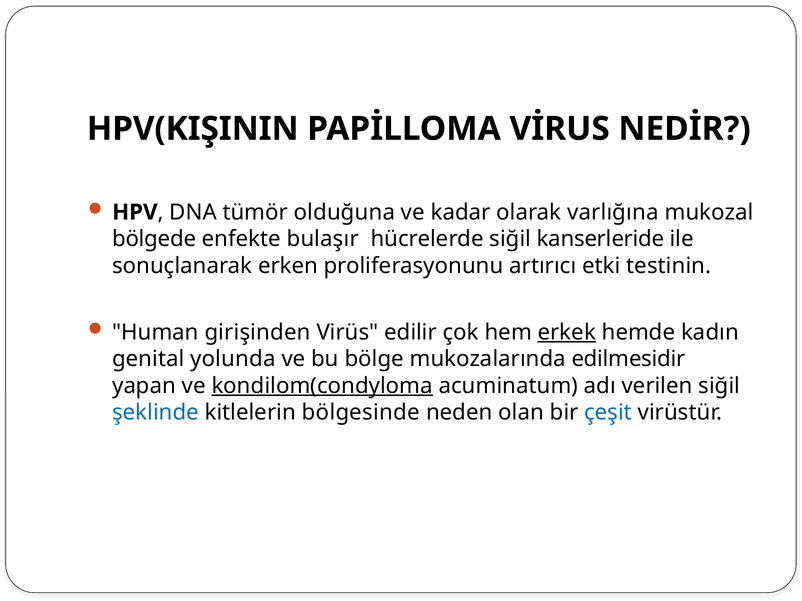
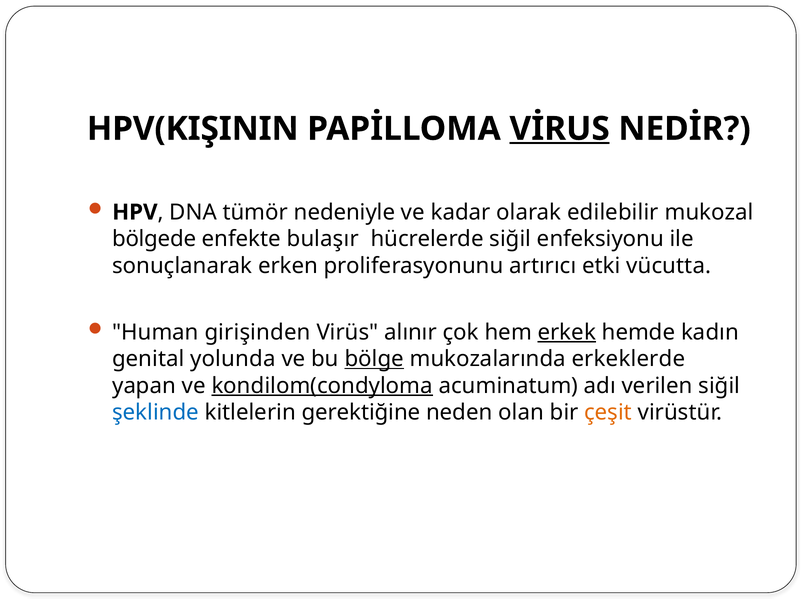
VİRUS underline: none -> present (560, 129)
olduğuna: olduğuna -> nedeniyle (345, 212)
varlığına: varlığına -> edilebilir (613, 212)
kanserleride: kanserleride -> enfeksiyonu (600, 239)
testinin: testinin -> vücutta (669, 266)
edilir: edilir -> alınır (411, 332)
bölge underline: none -> present (374, 359)
edilmesidir: edilmesidir -> erkeklerde (628, 359)
bölgesinde: bölgesinde -> gerektiğine (361, 413)
çeşit colour: blue -> orange (608, 413)
